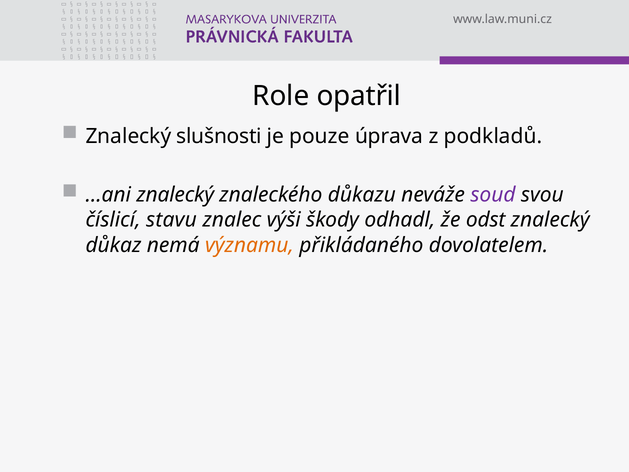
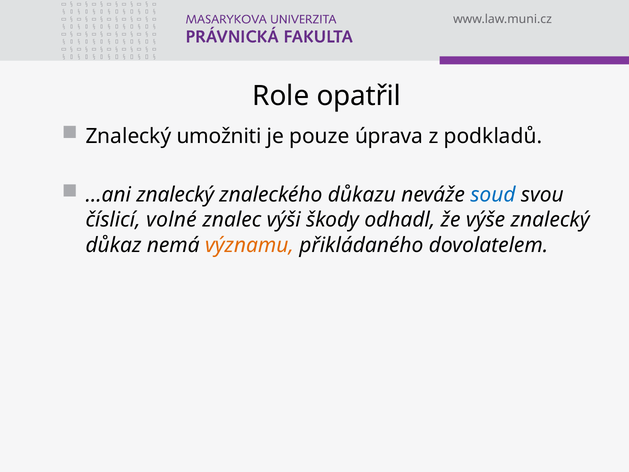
slušnosti: slušnosti -> umožniti (219, 136)
soud colour: purple -> blue (493, 195)
stavu: stavu -> volné (171, 220)
odst: odst -> výše (486, 220)
